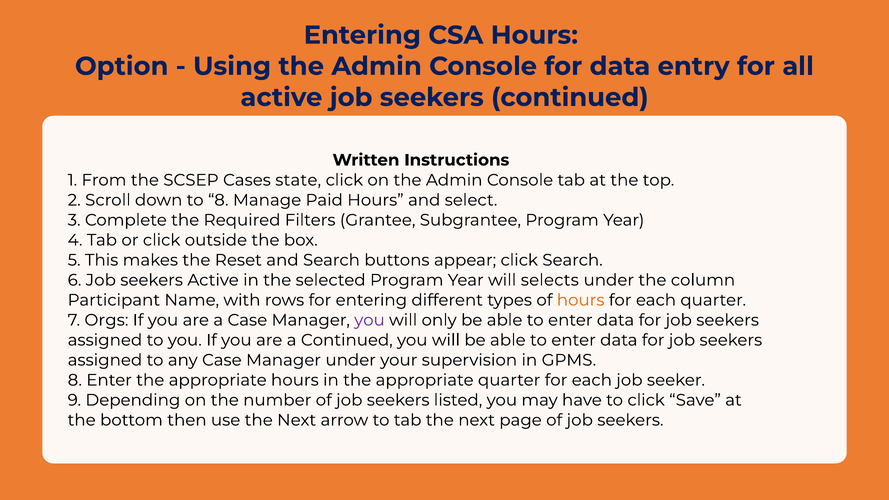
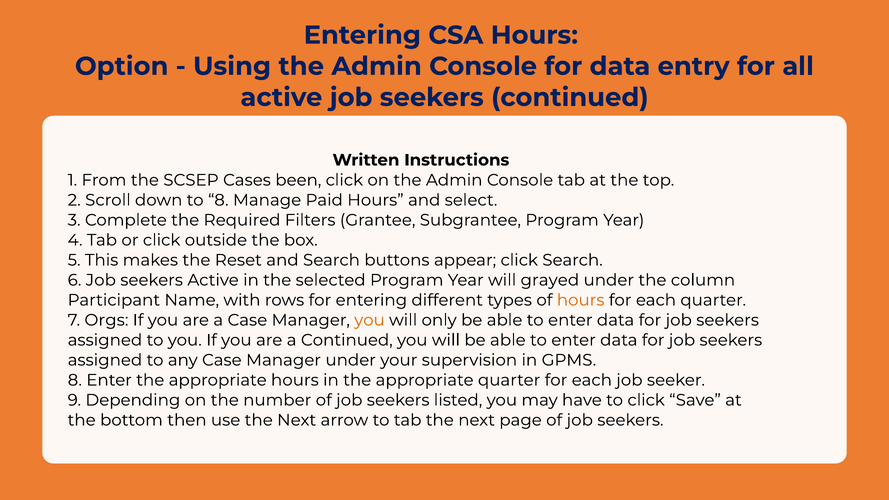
state: state -> been (298, 180)
selects: selects -> grayed (550, 280)
you colour: purple -> orange (369, 320)
